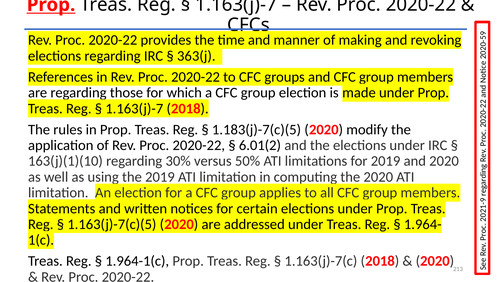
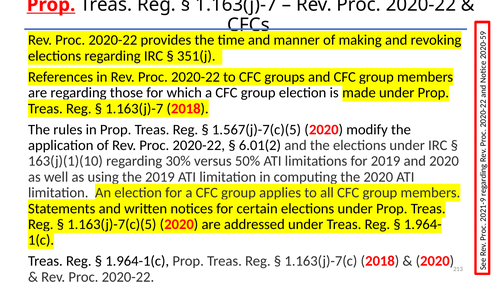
363(j: 363(j -> 351(j (196, 56)
1.183(j)-7(c)(5: 1.183(j)-7(c)(5 -> 1.567(j)-7(c)(5 (257, 129)
